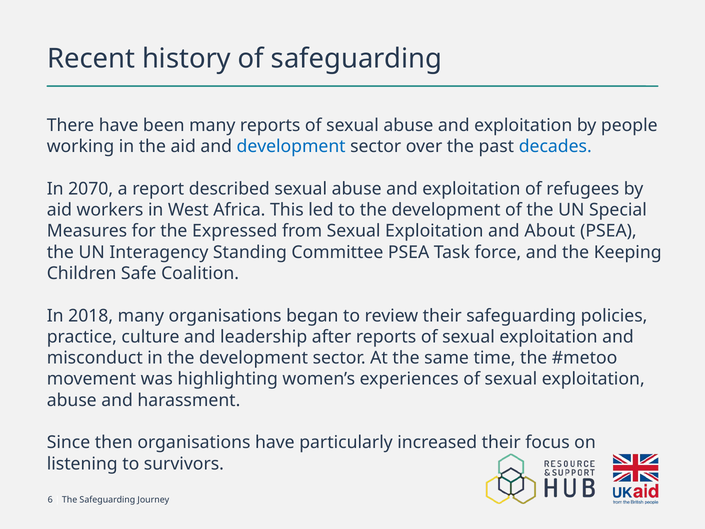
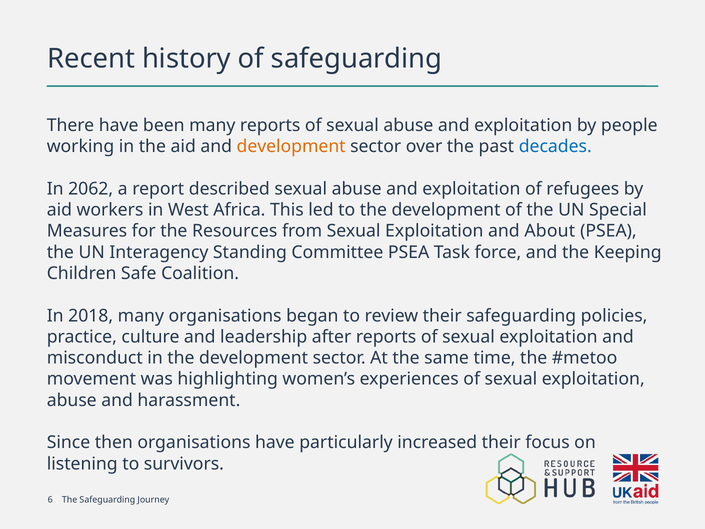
development colour: blue -> orange (291, 146)
2070: 2070 -> 2062 (91, 189)
Expressed: Expressed -> Resources (235, 231)
